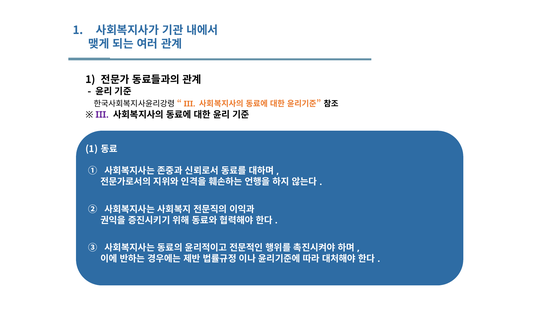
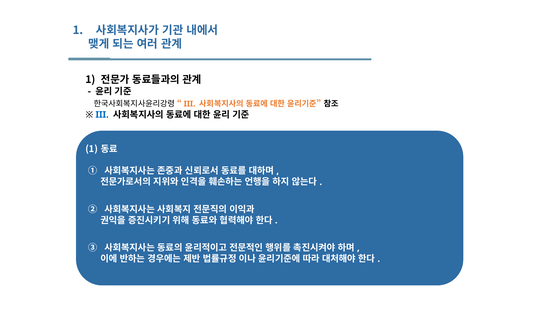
III colour: purple -> blue (102, 115)
